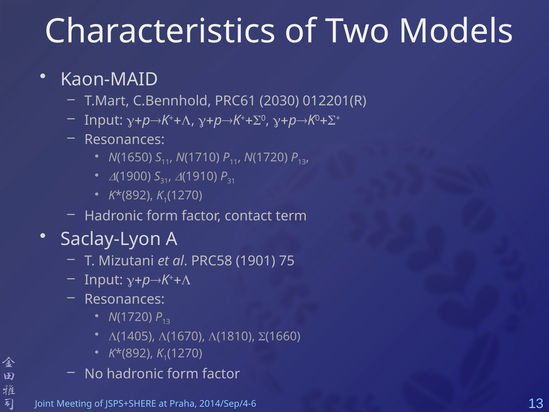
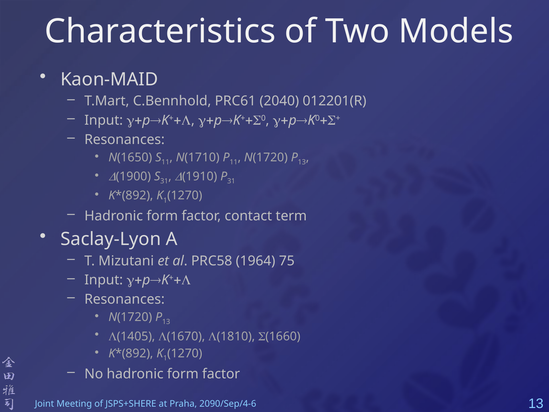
2030: 2030 -> 2040 (279, 101)
1901: 1901 -> 1964 (256, 261)
2014/Sep/4-6: 2014/Sep/4-6 -> 2090/Sep/4-6 (228, 404)
